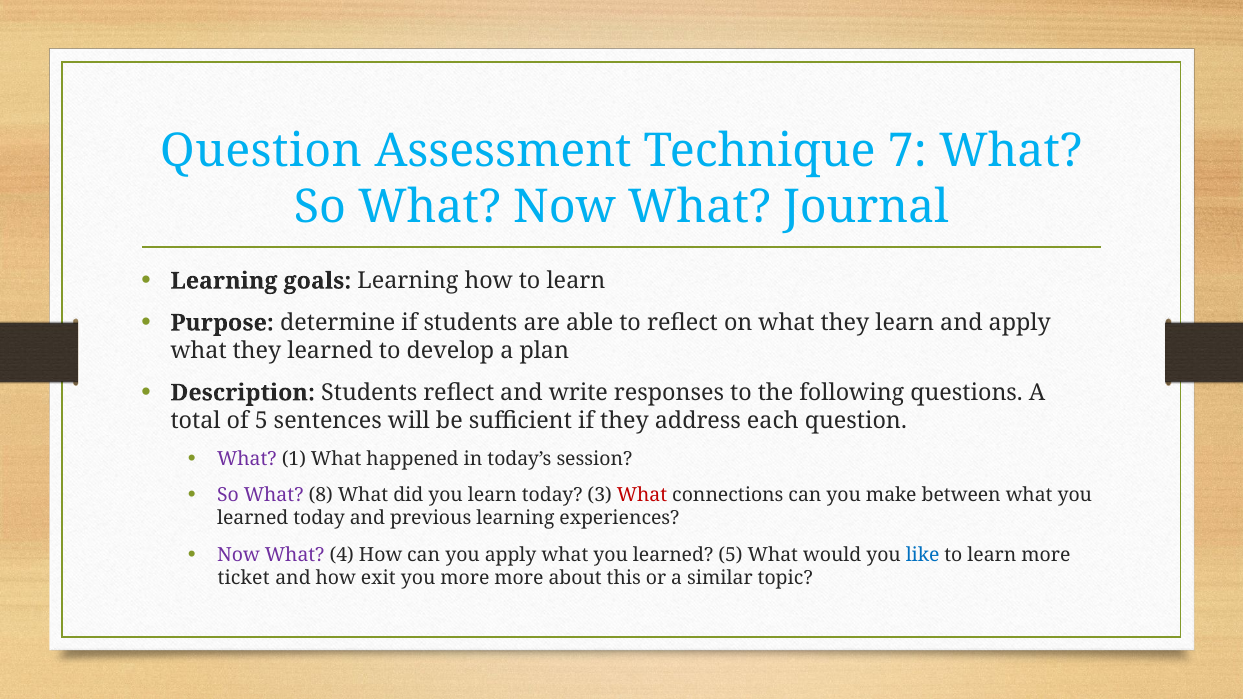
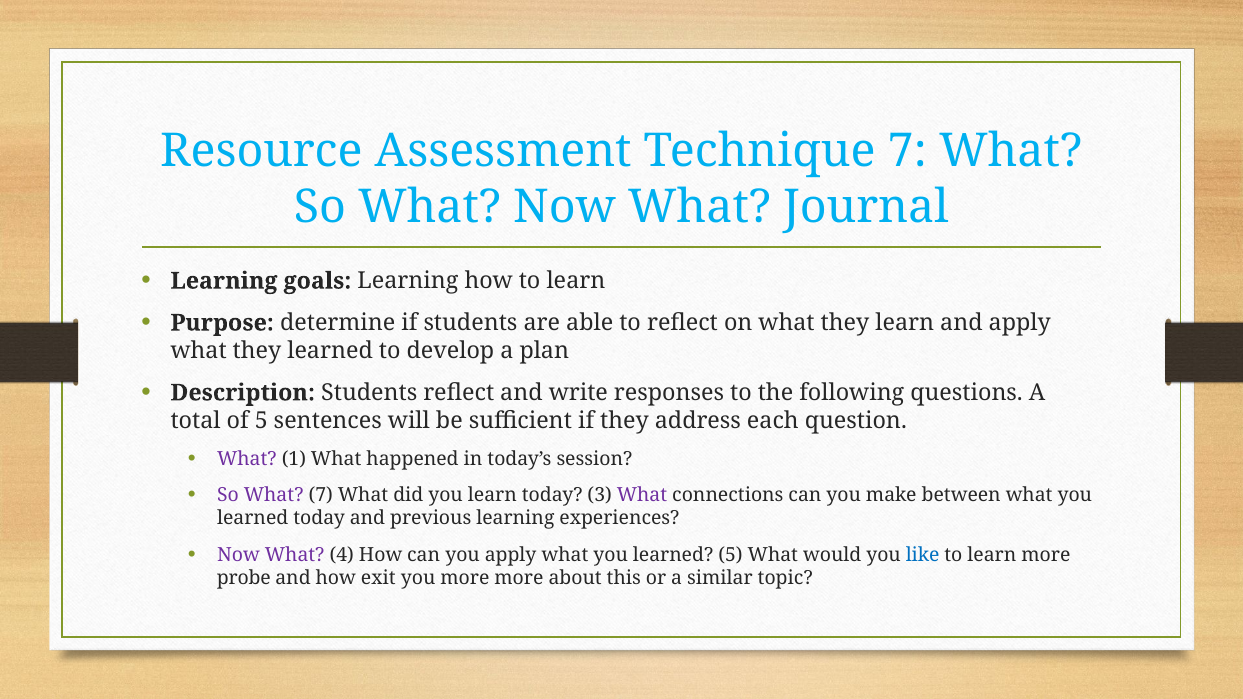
Question: Question -> Resource (261, 152)
What 8: 8 -> 7 (321, 495)
What colour: red -> purple (642, 495)
ticket: ticket -> probe (244, 578)
